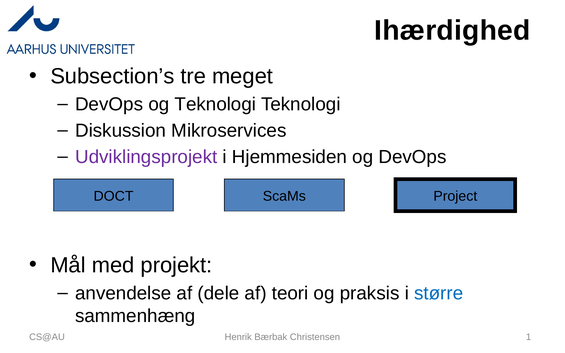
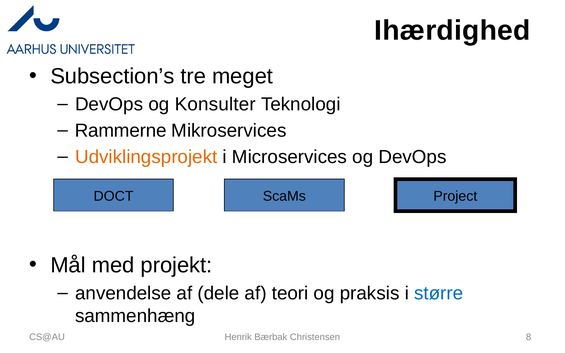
og Teknologi: Teknologi -> Konsulter (215, 104)
Diskussion: Diskussion -> Rammerne (121, 131)
Udviklingsprojekt colour: purple -> orange (146, 157)
Hjemmesiden: Hjemmesiden -> Microservices (290, 157)
1: 1 -> 8 (529, 337)
